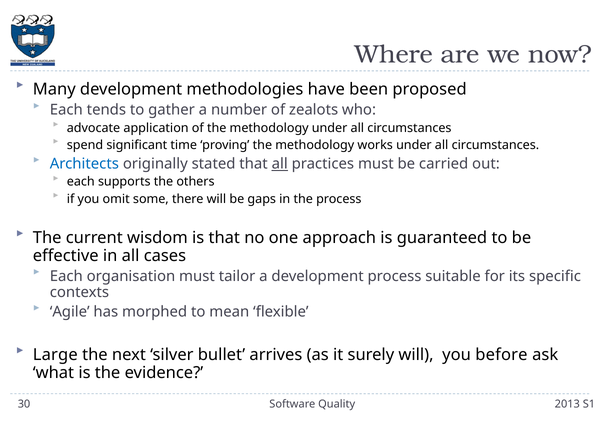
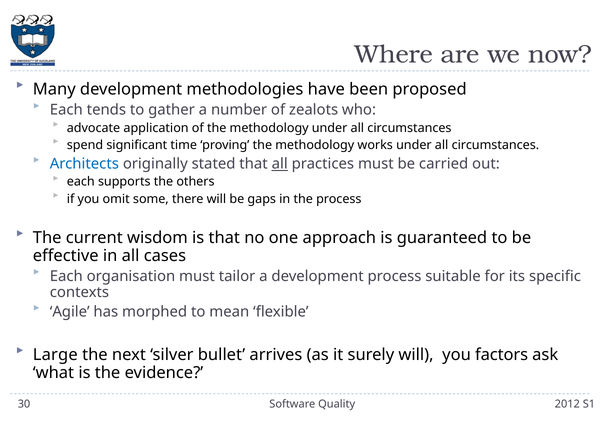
before: before -> factors (502, 355)
2013: 2013 -> 2012 (567, 404)
